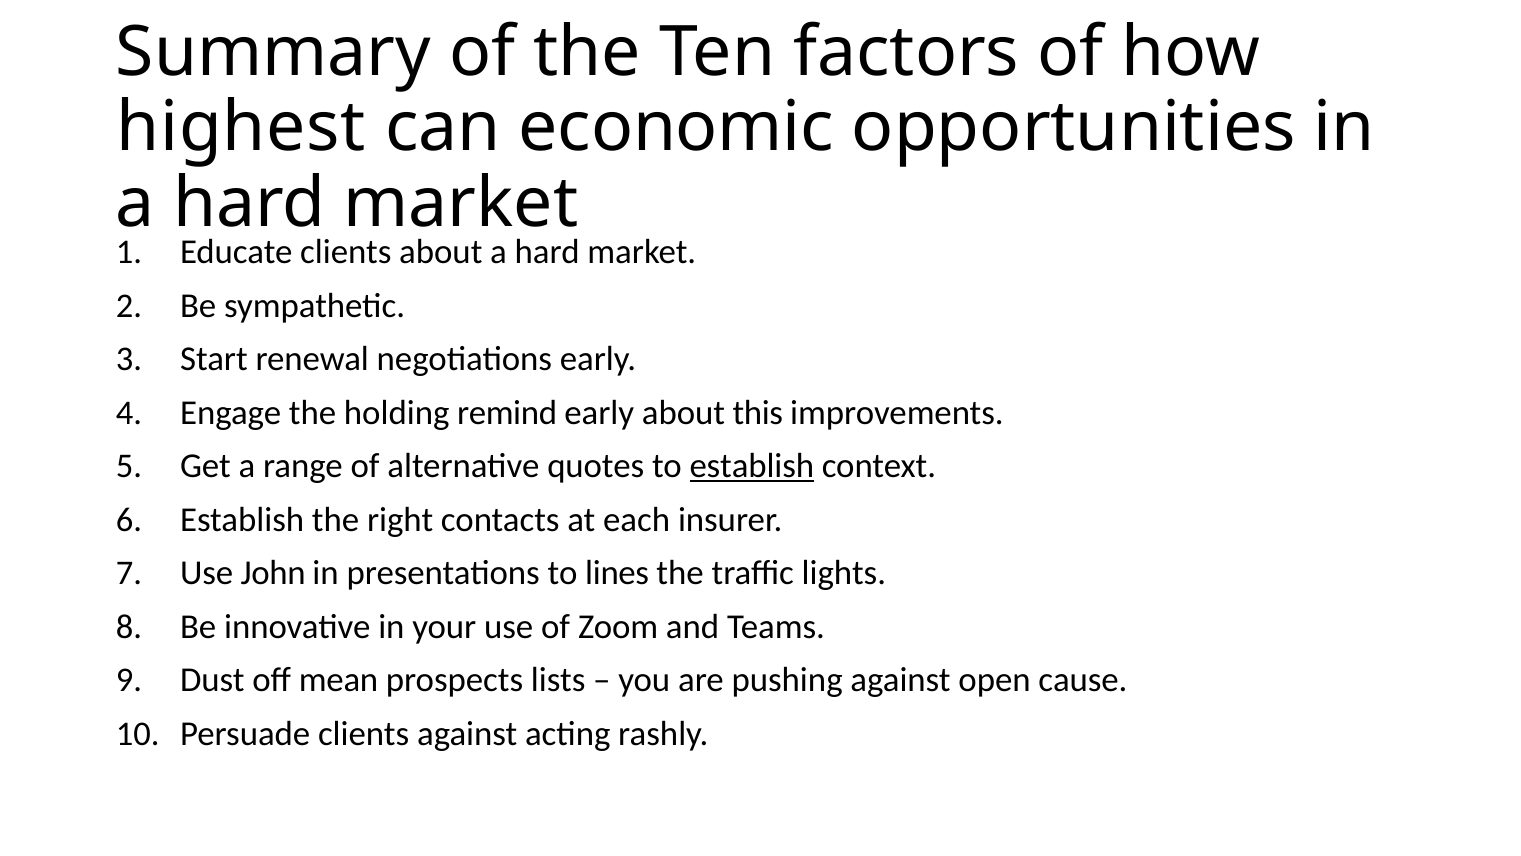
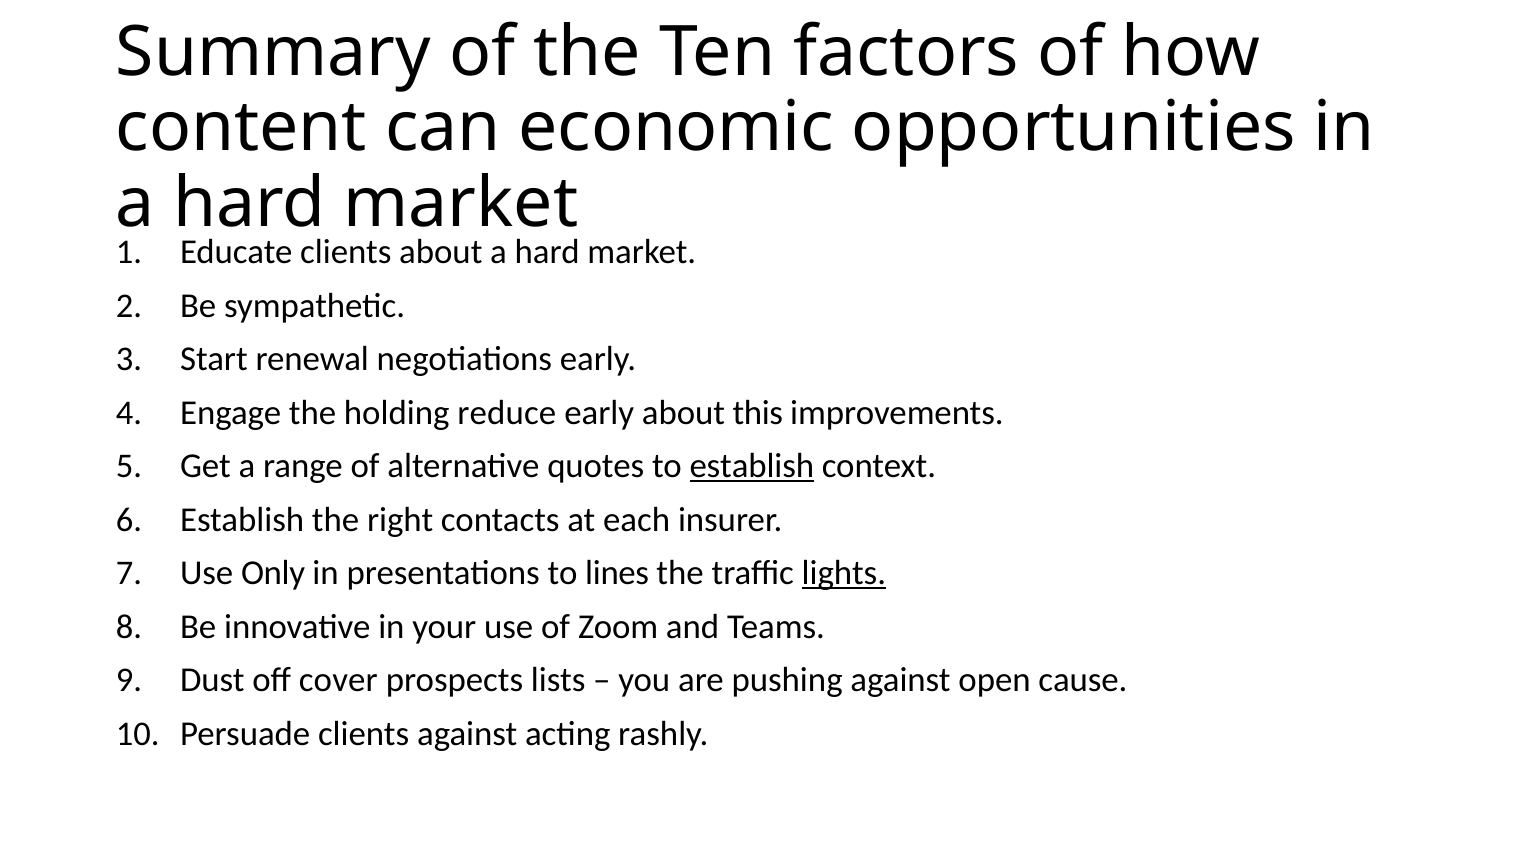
highest: highest -> content (241, 128)
remind: remind -> reduce (507, 413)
John: John -> Only (273, 573)
lights underline: none -> present (844, 573)
mean: mean -> cover (338, 680)
